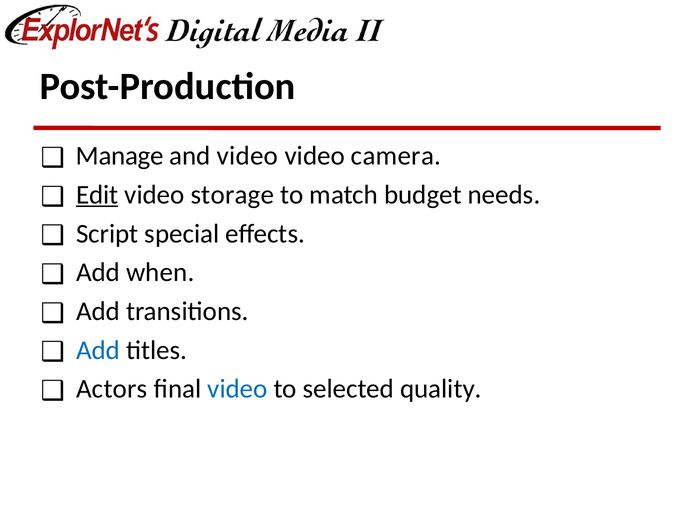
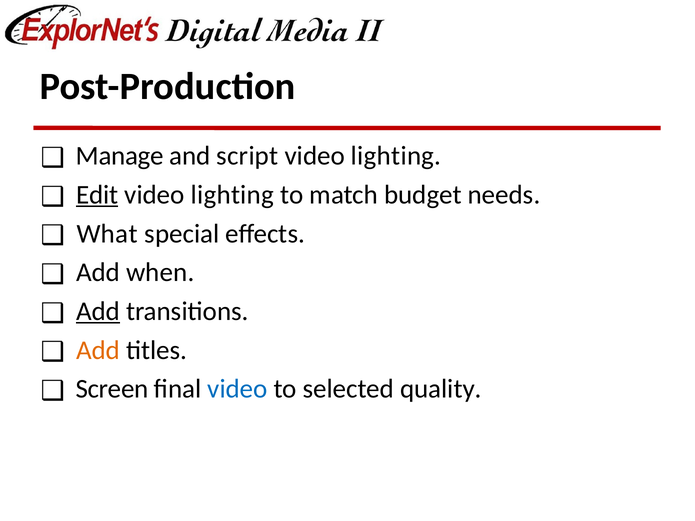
and video: video -> script (247, 156)
camera: camera -> lighting (396, 156)
storage: storage -> lighting (232, 195)
Script: Script -> What (107, 234)
Add underline: none -> present (98, 311)
Add colour: blue -> orange (98, 350)
Actors: Actors -> Screen (112, 389)
